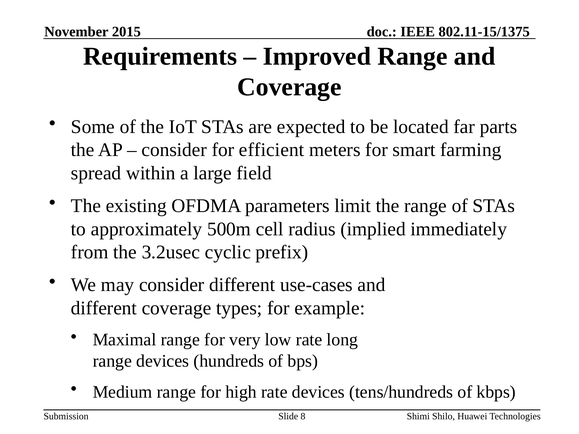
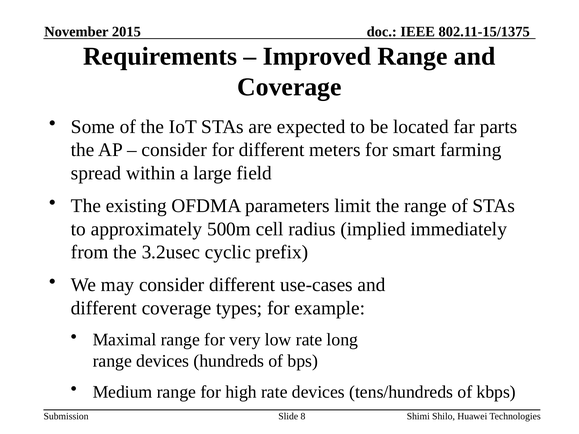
for efficient: efficient -> different (272, 150)
